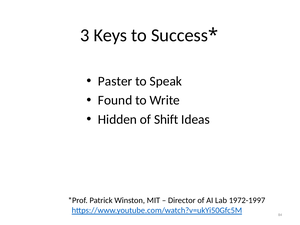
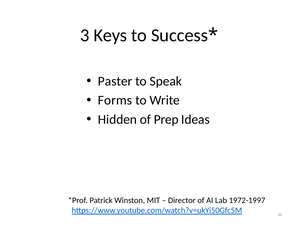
Found: Found -> Forms (115, 100)
Shift: Shift -> Prep (166, 119)
